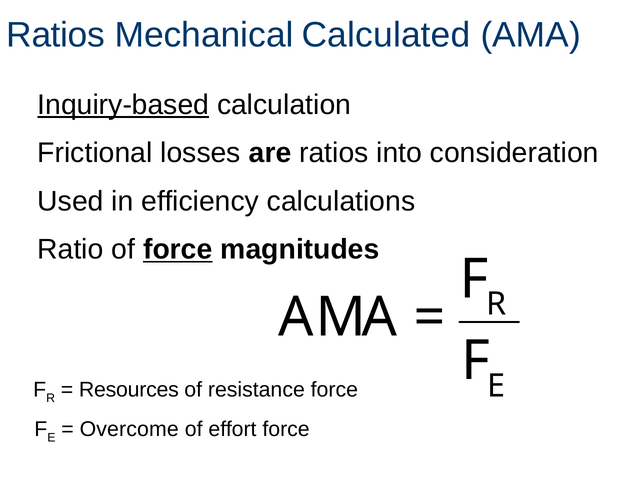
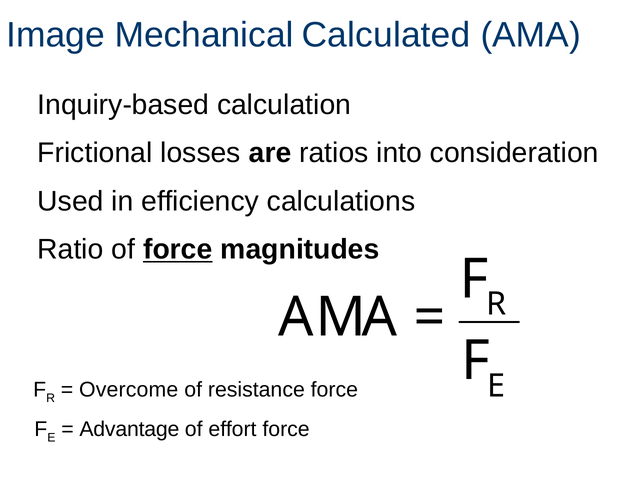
Ratios: Ratios -> Image (56, 35)
Inquiry-based underline: present -> none (123, 105)
Resources: Resources -> Overcome (129, 389)
Overcome: Overcome -> Advantage (129, 429)
